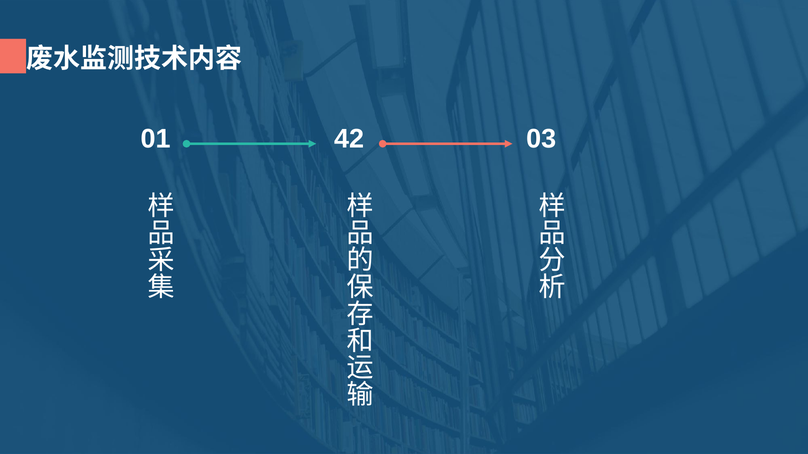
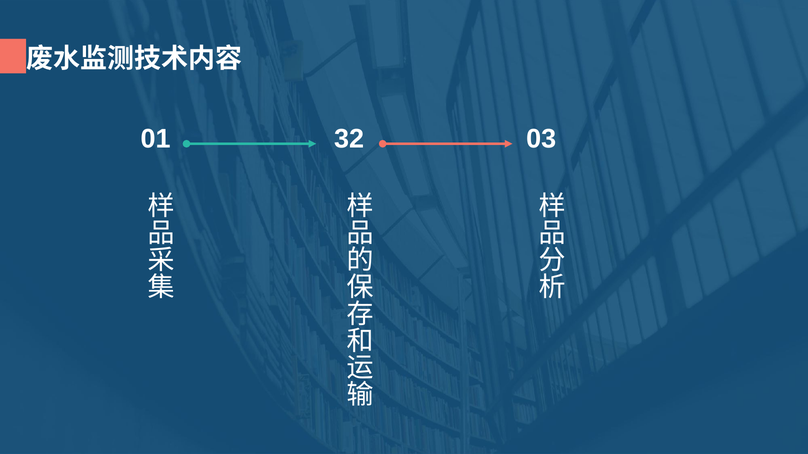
42: 42 -> 32 (349, 139)
